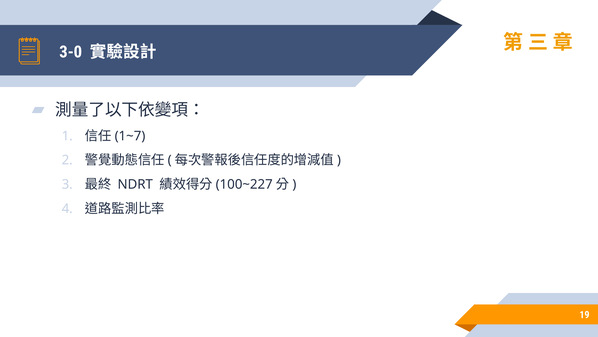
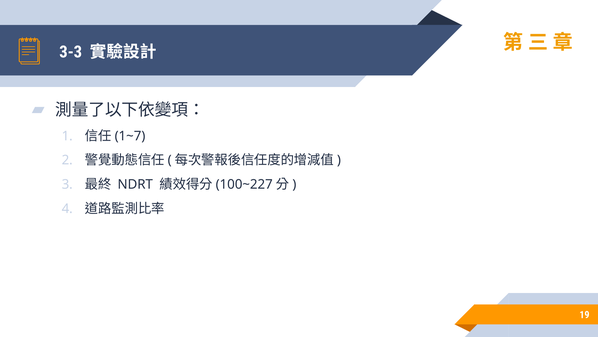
3-0: 3-0 -> 3-3 (71, 52)
